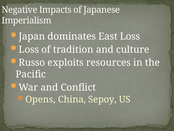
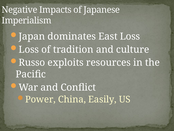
Opens: Opens -> Power (40, 99)
Sepoy: Sepoy -> Easily (102, 99)
